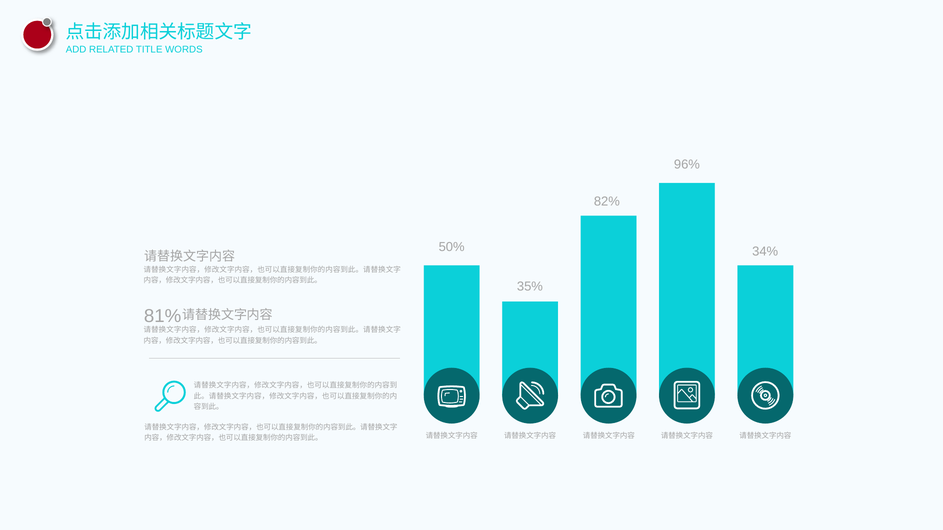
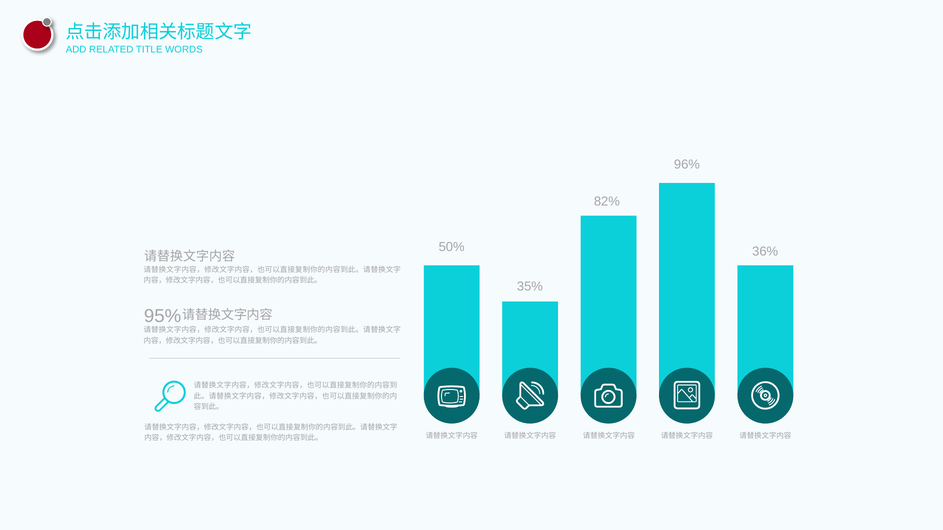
34%: 34% -> 36% (765, 252)
81%: 81% -> 95% (163, 316)
